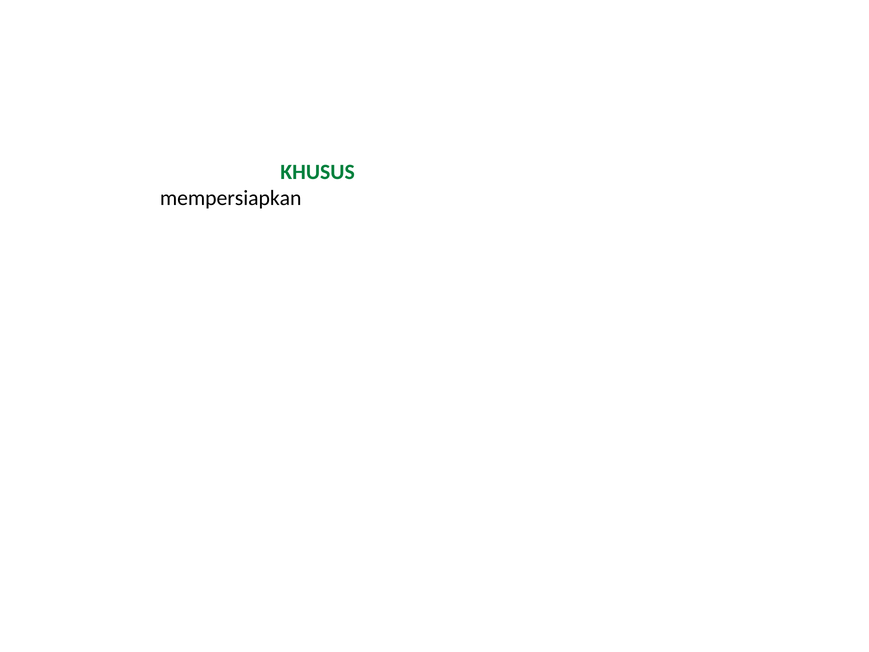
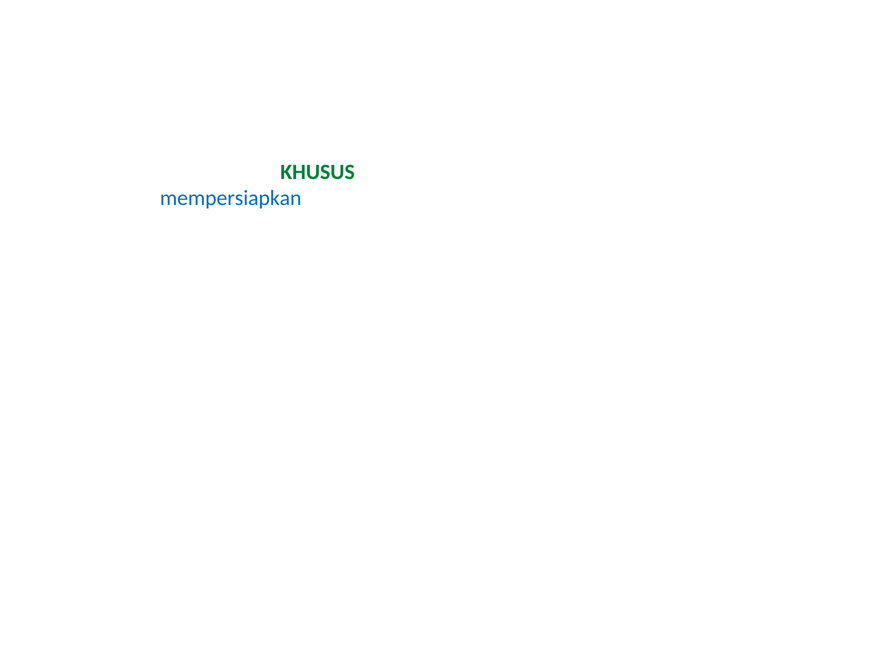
mempersiapkan colour: black -> blue (231, 198)
